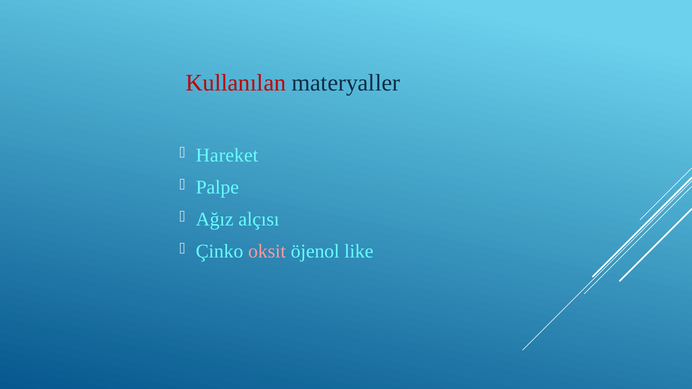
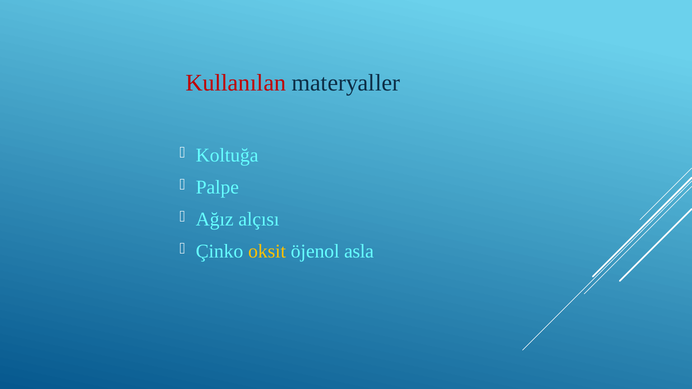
Hareket: Hareket -> Koltuğa (227, 155)
oksit colour: pink -> yellow (267, 251)
like: like -> asla (359, 251)
